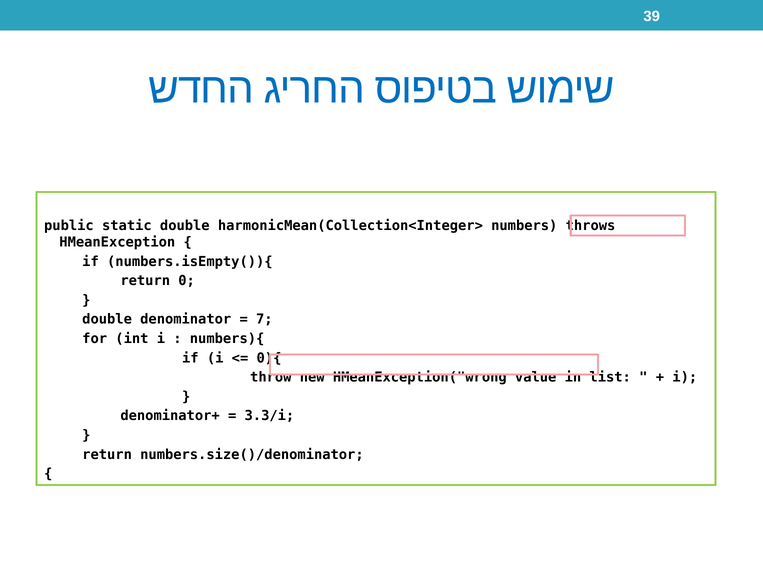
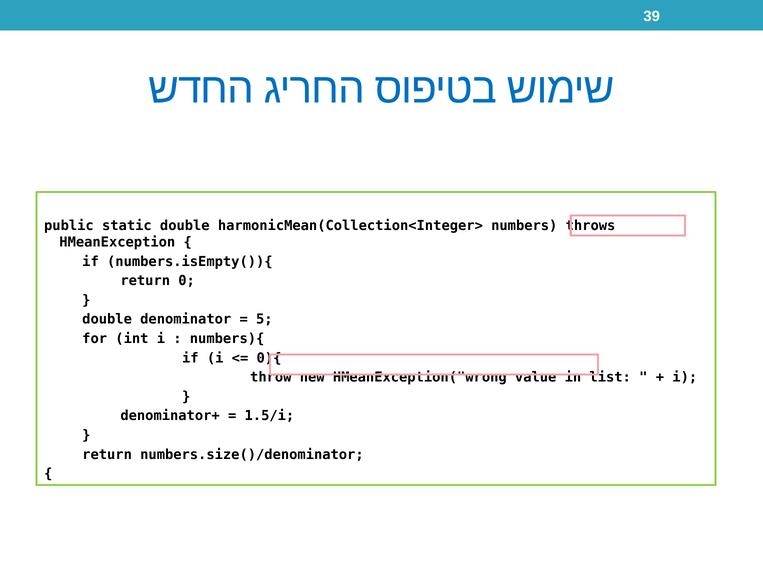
7: 7 -> 5 (264, 320)
3.3/i: 3.3/i -> 1.5/i (269, 416)
